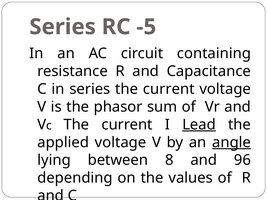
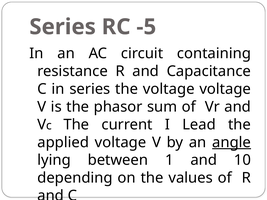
series the current: current -> voltage (169, 89)
Lead underline: present -> none (199, 125)
8: 8 -> 1 (169, 160)
96: 96 -> 10 (242, 160)
